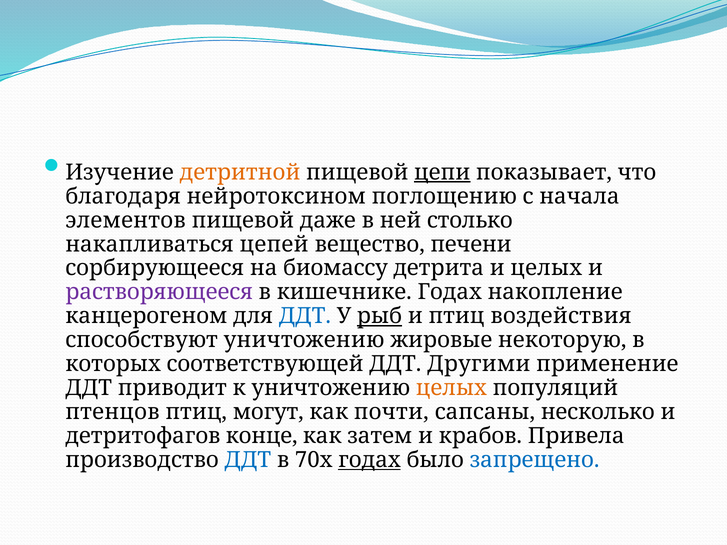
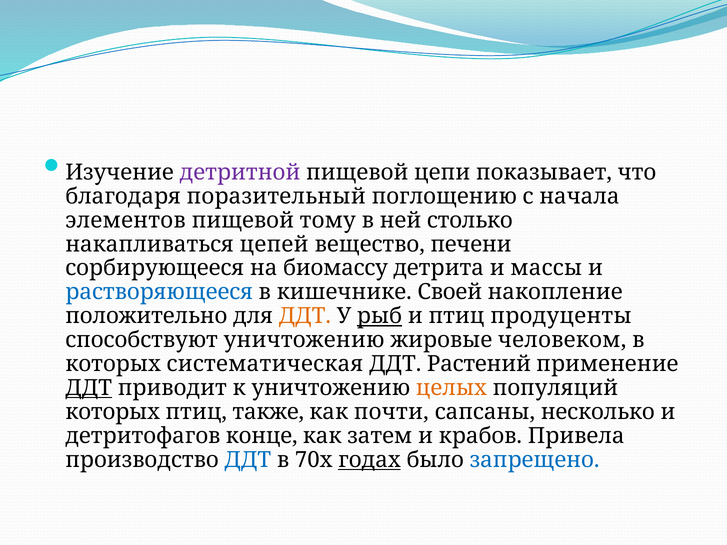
детритной colour: orange -> purple (240, 172)
цепи underline: present -> none (442, 172)
нейротоксином: нейротоксином -> поразительный (276, 196)
даже: даже -> тому (328, 220)
и целых: целых -> массы (546, 268)
растворяющееся colour: purple -> blue (159, 292)
кишечнике Годах: Годах -> Своей (450, 292)
канцерогеном: канцерогеном -> положительно (146, 316)
ДДТ colour: blue -> orange (305, 316)
воздействия: воздействия -> продуценты (561, 316)
некоторую: некоторую -> человеком (562, 340)
соответствующей: соответствующей -> систематическая (265, 364)
Другими: Другими -> Растений (479, 364)
ДДТ underline: none -> present (89, 388)
птенцов: птенцов -> которых (113, 412)
могут: могут -> также (268, 412)
